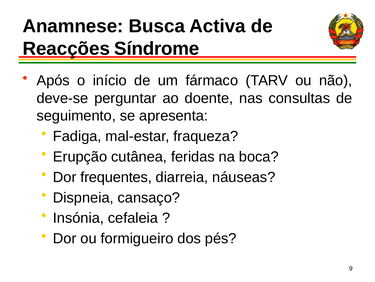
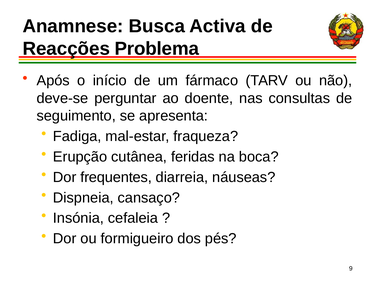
Síndrome: Síndrome -> Problema (157, 48)
